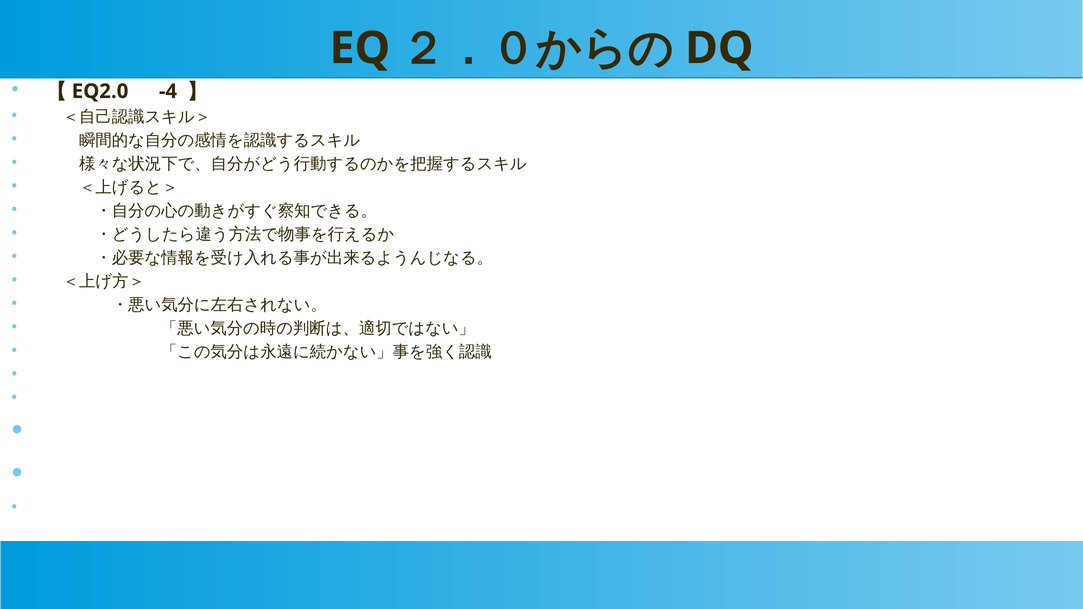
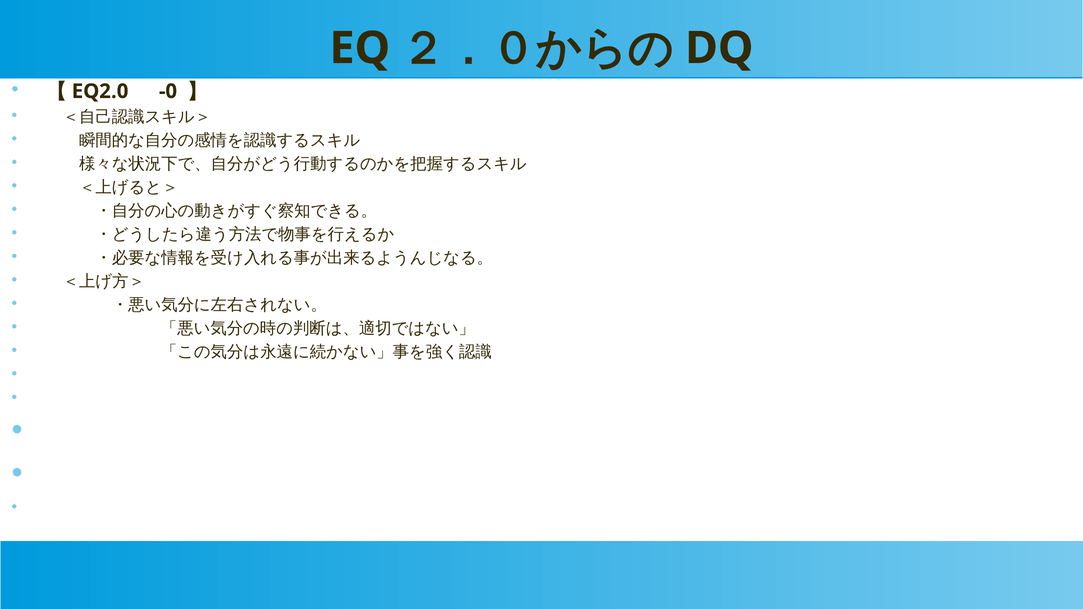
-4: -4 -> -0 (168, 91)
